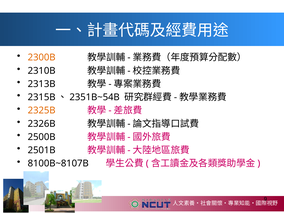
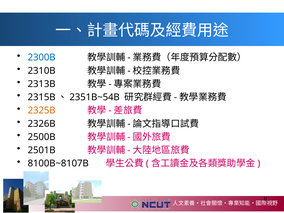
2300B colour: orange -> blue (42, 57)
